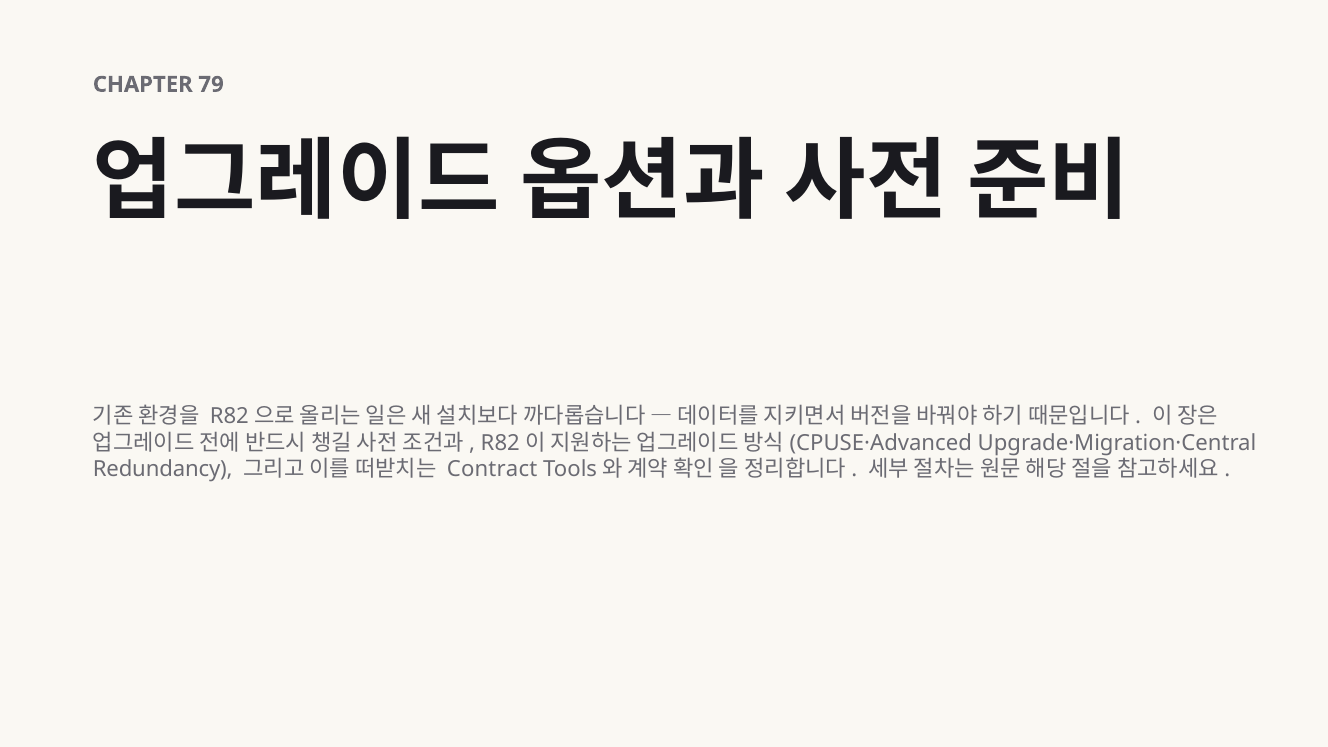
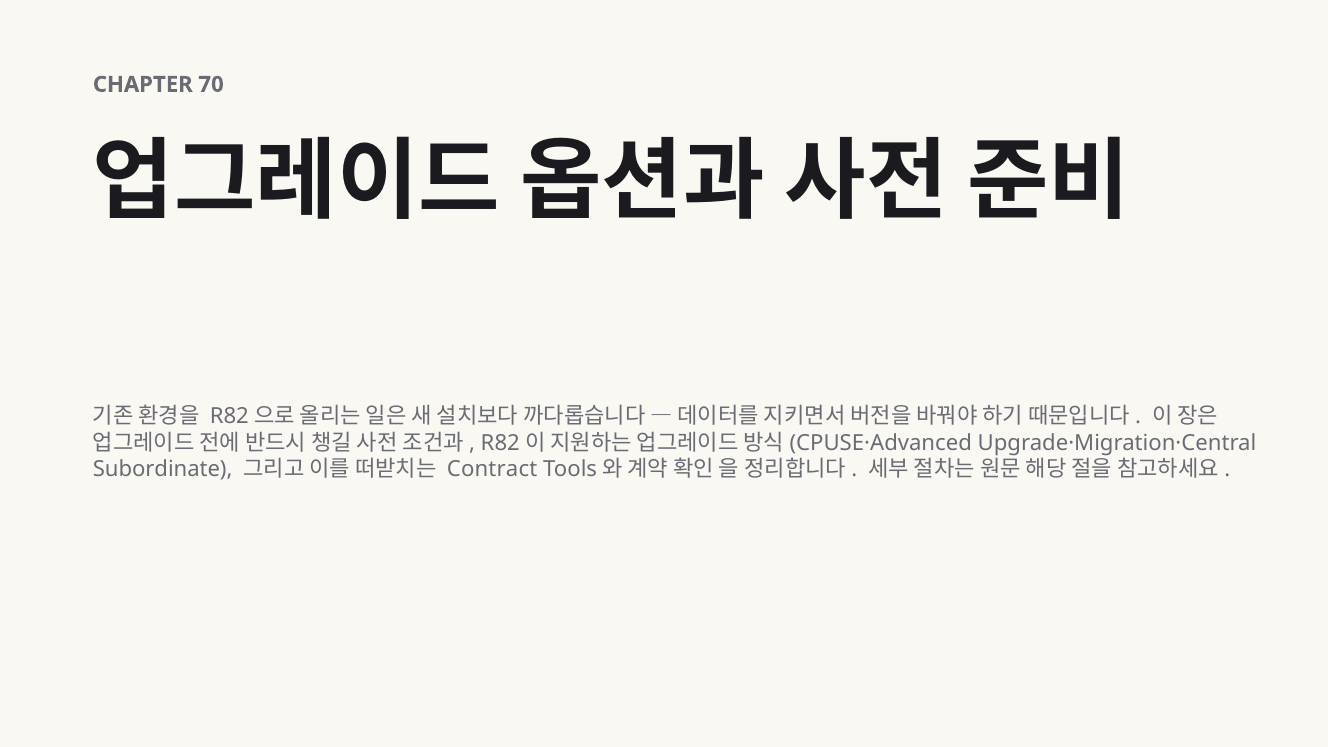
79: 79 -> 70 (211, 84)
Redundancy: Redundancy -> Subordinate (163, 470)
